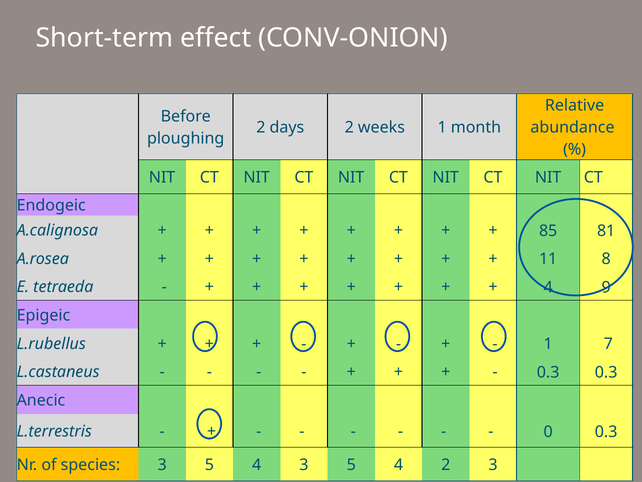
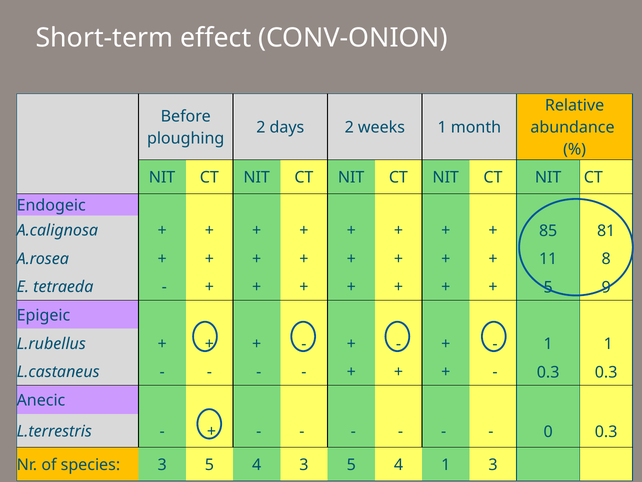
4: 4 -> 5 (548, 287)
1 7: 7 -> 1 (608, 344)
4 2: 2 -> 1 (446, 464)
